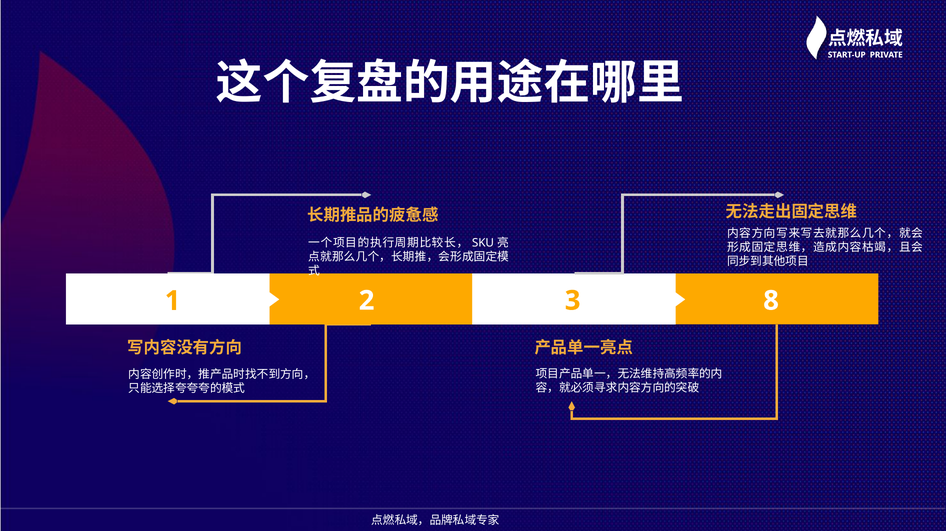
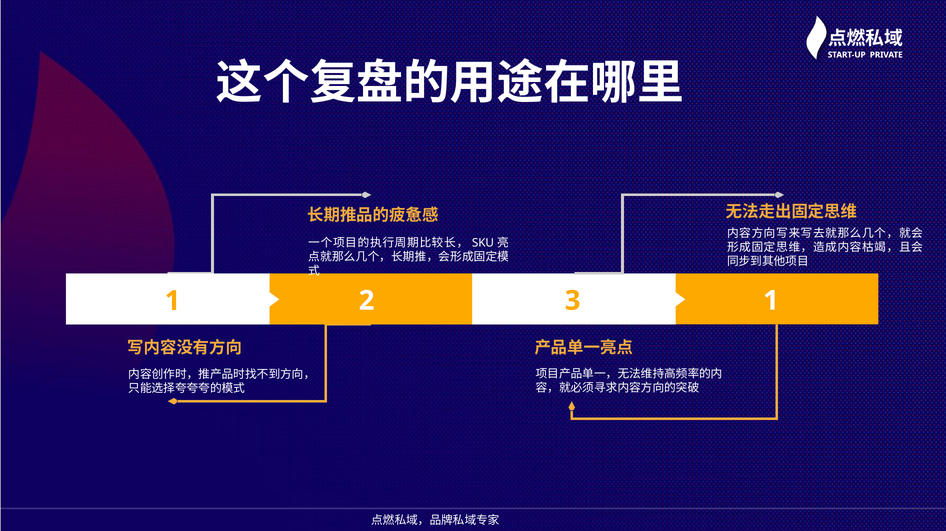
8: 8 -> 1 (771, 301)
